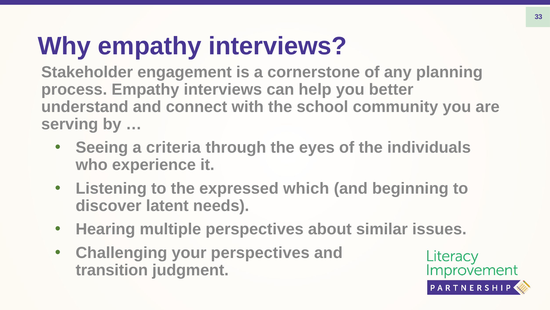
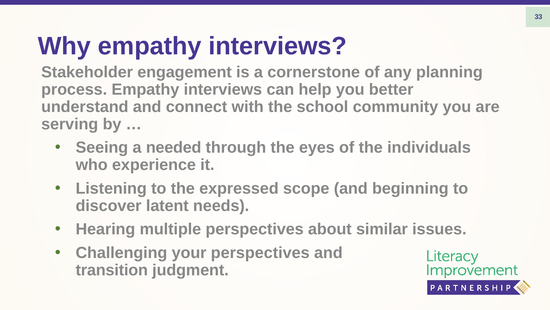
criteria: criteria -> needed (174, 147)
which: which -> scope (306, 188)
